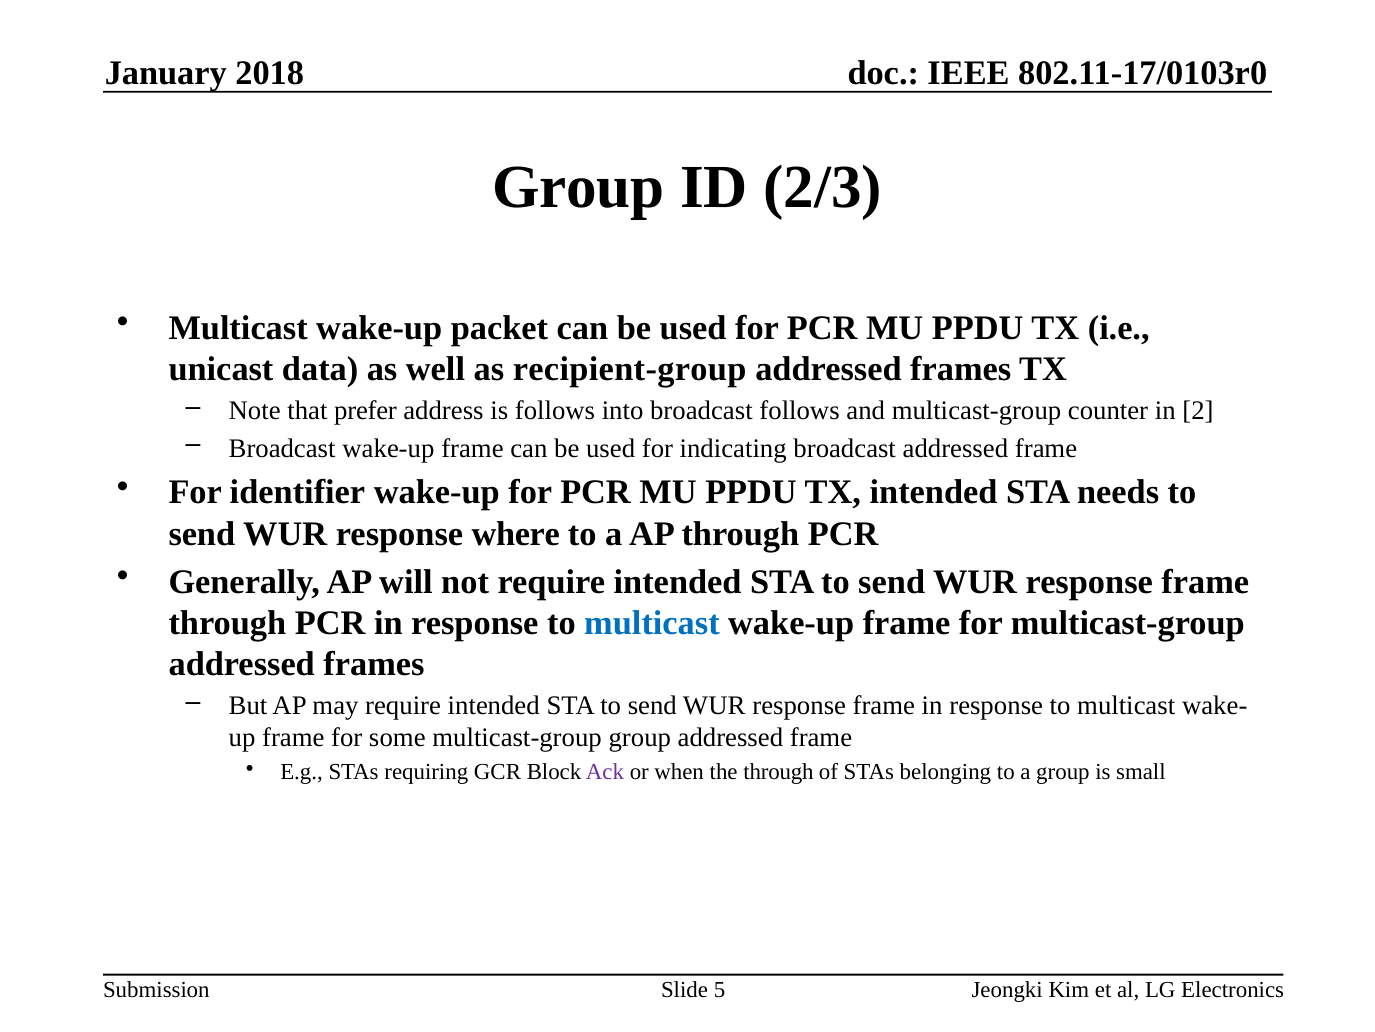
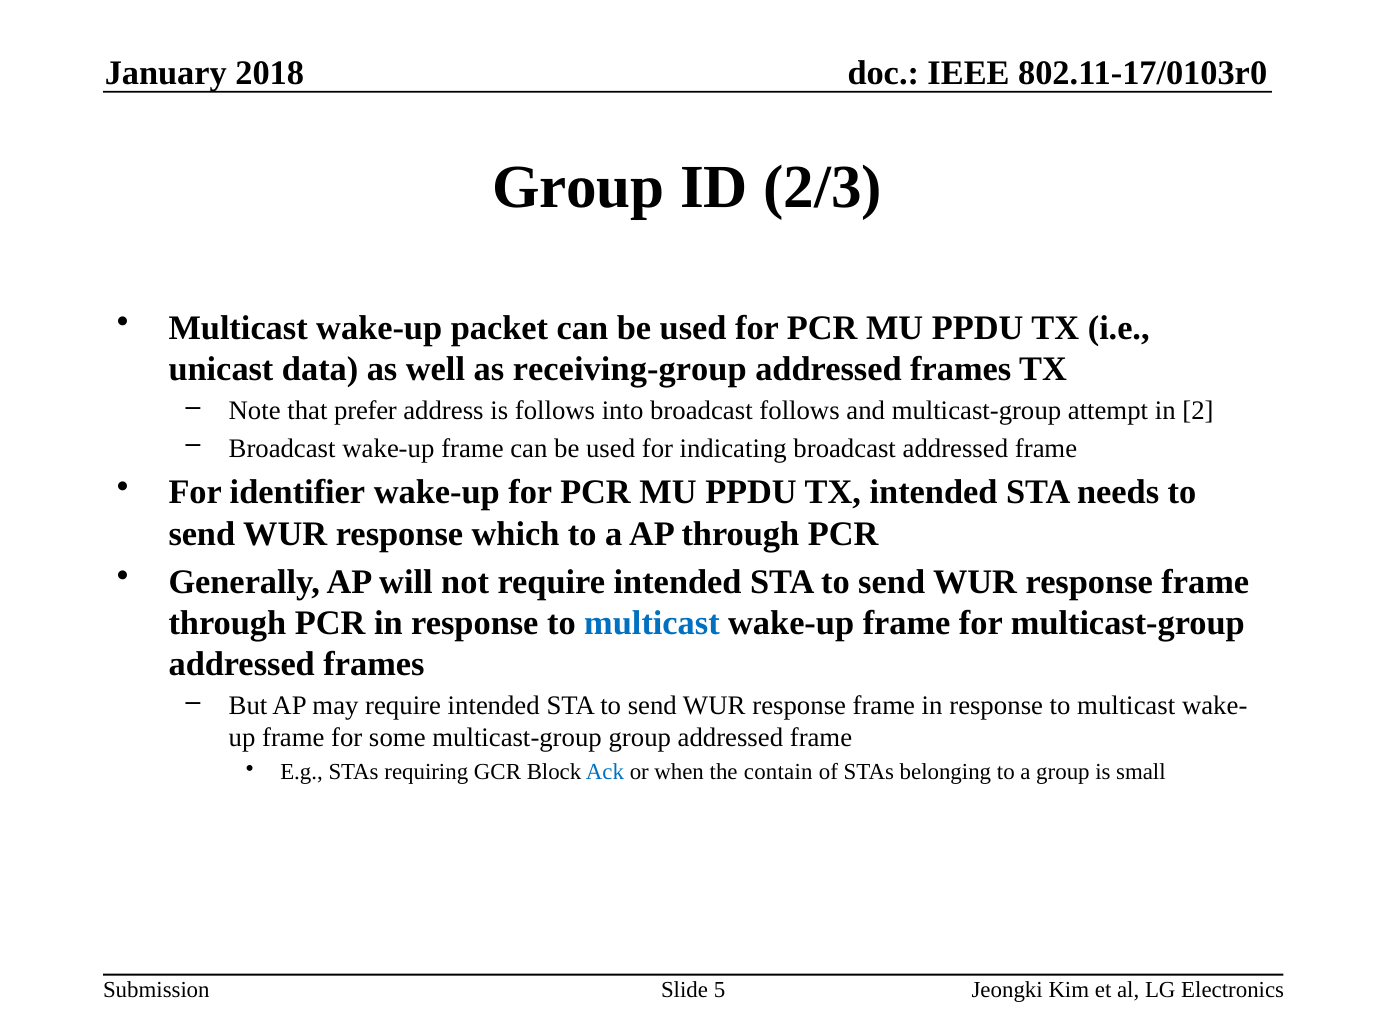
recipient-group: recipient-group -> receiving-group (630, 369)
counter: counter -> attempt (1108, 411)
where: where -> which (516, 533)
Ack colour: purple -> blue (605, 772)
the through: through -> contain (778, 772)
